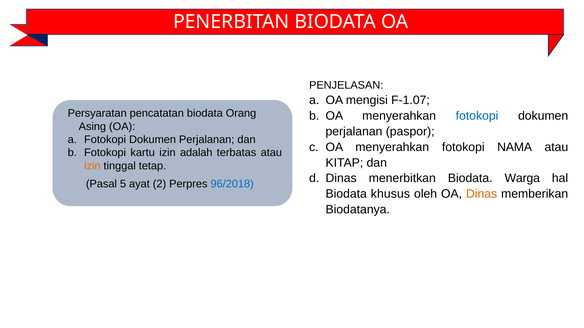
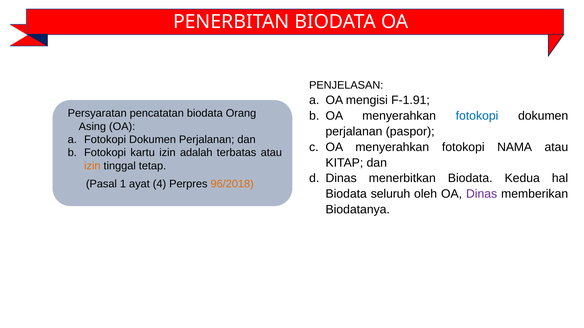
F-1.07: F-1.07 -> F-1.91 (410, 100)
Warga: Warga -> Kedua (522, 179)
5: 5 -> 1 (123, 184)
2: 2 -> 4 (160, 184)
96/2018 colour: blue -> orange (232, 184)
khusus: khusus -> seluruh (390, 194)
Dinas colour: orange -> purple (482, 194)
